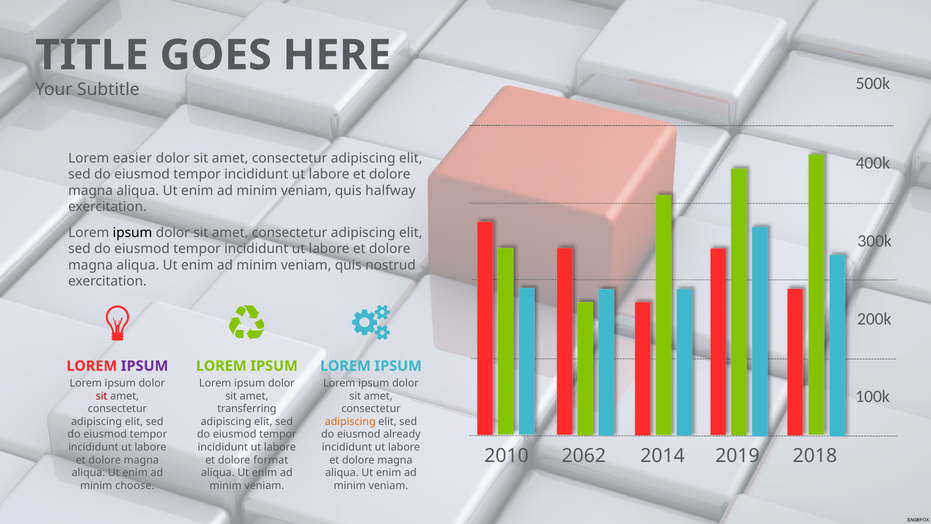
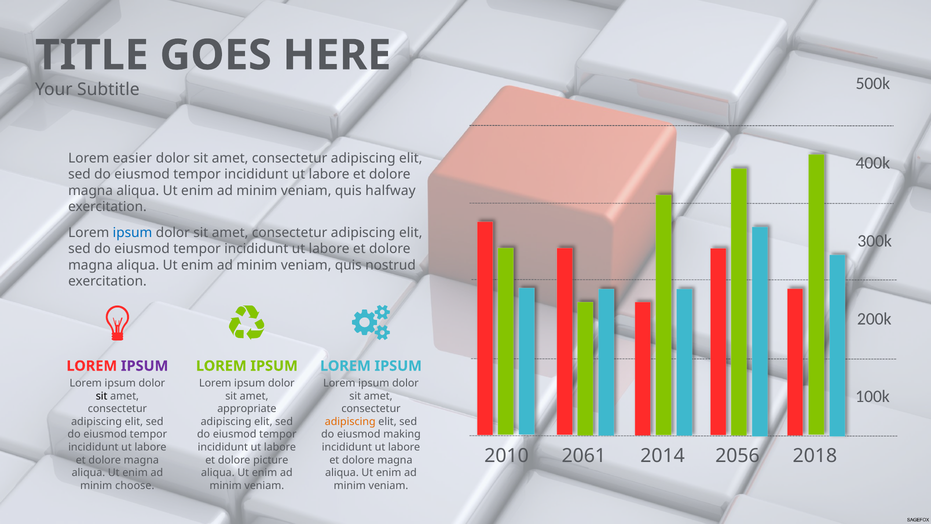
ipsum colour: black -> blue (132, 232)
sit colour: red -> black (102, 396)
transferring: transferring -> appropriate (247, 409)
already: already -> making (402, 434)
2062: 2062 -> 2061 (584, 456)
2019: 2019 -> 2056 (737, 456)
format: format -> picture (271, 460)
